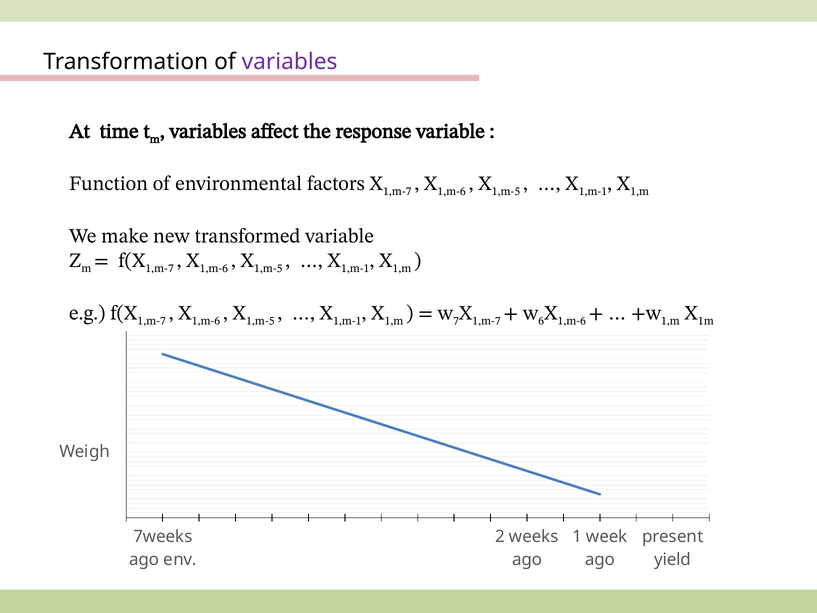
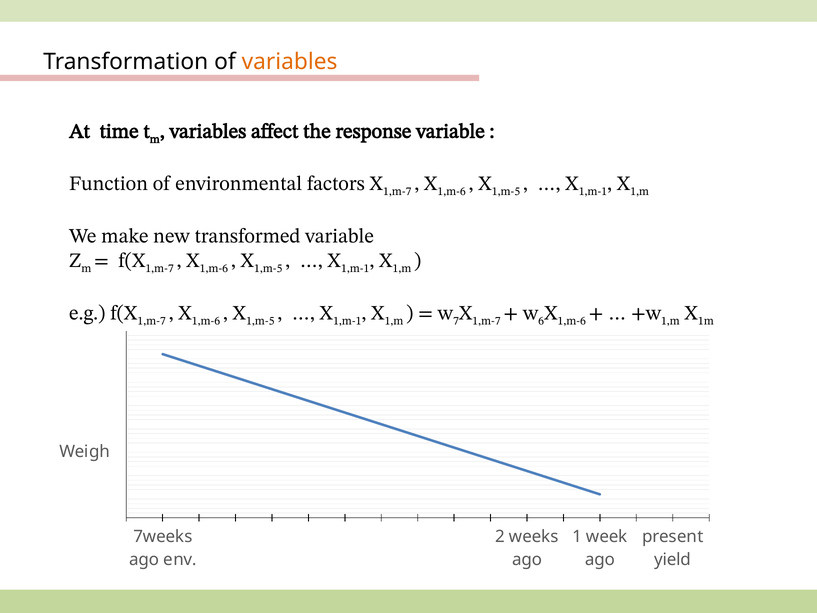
variables colour: purple -> orange (290, 62)
